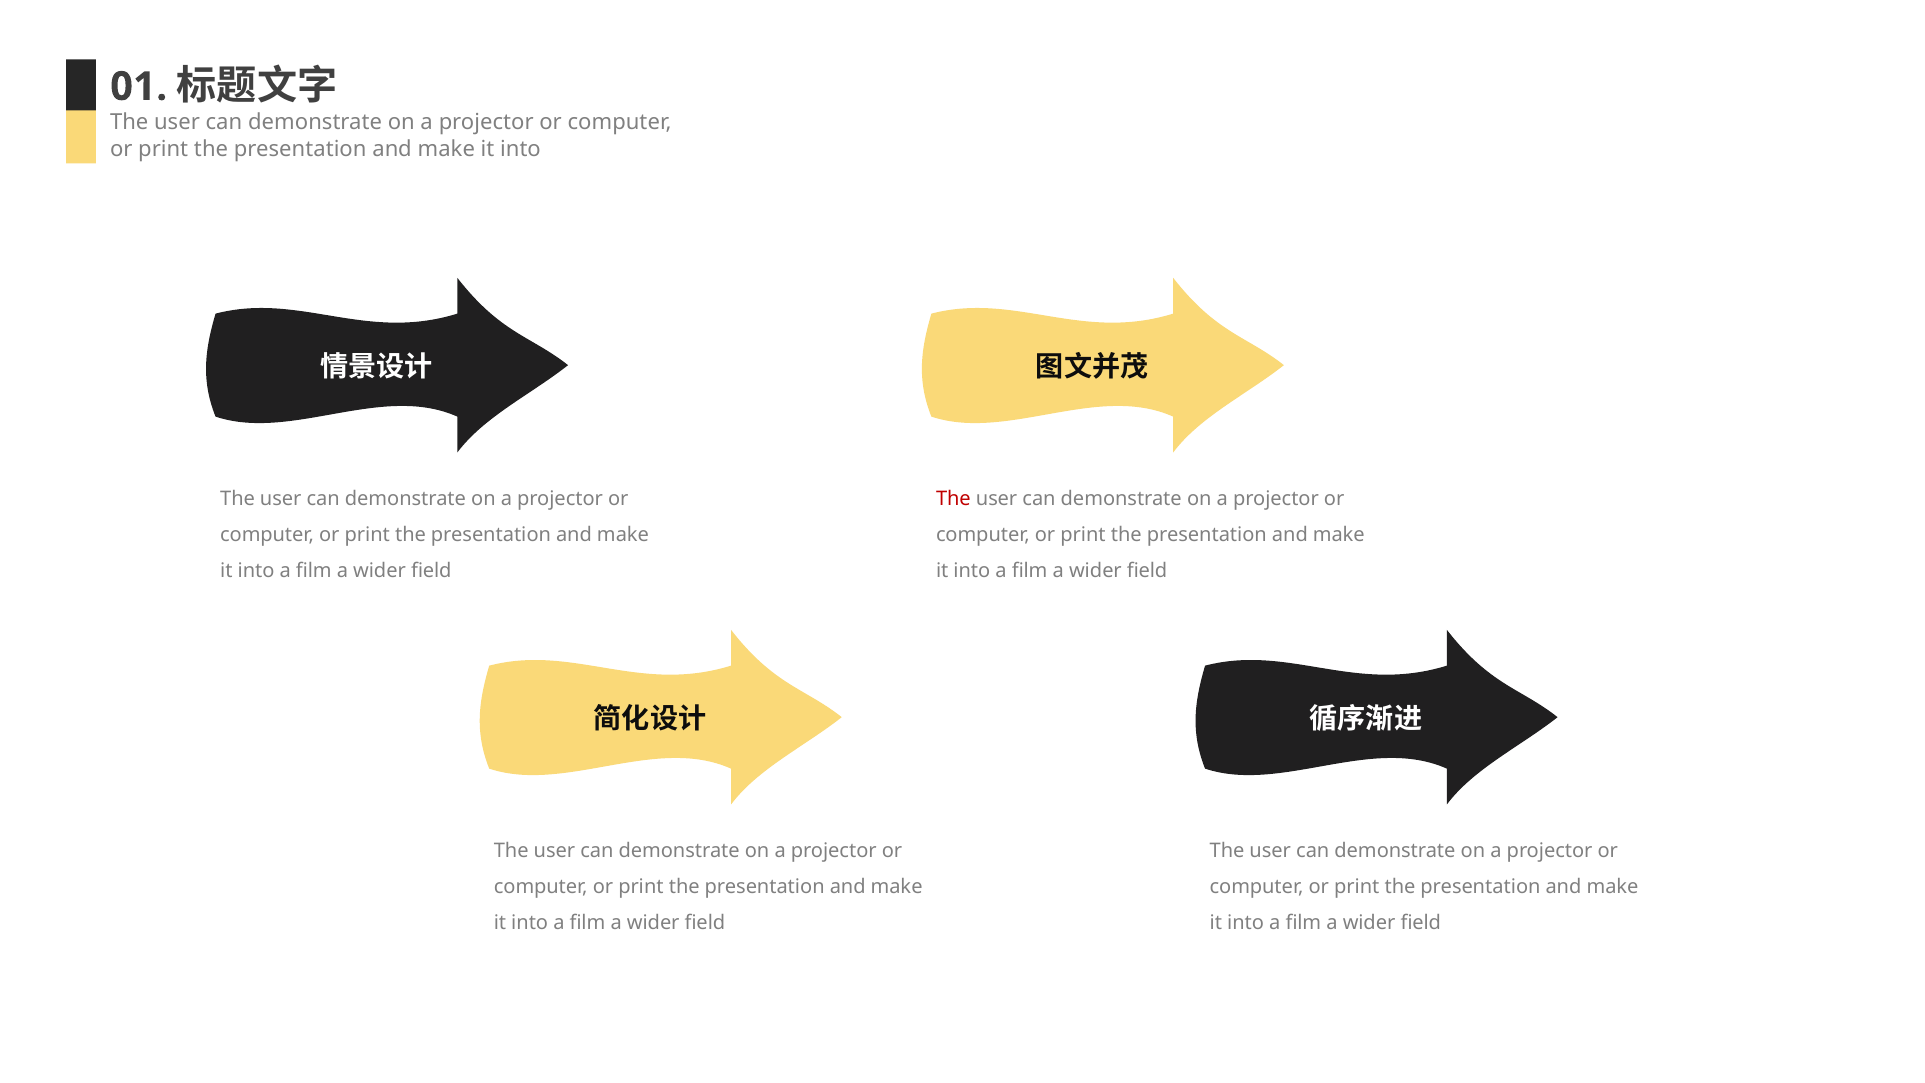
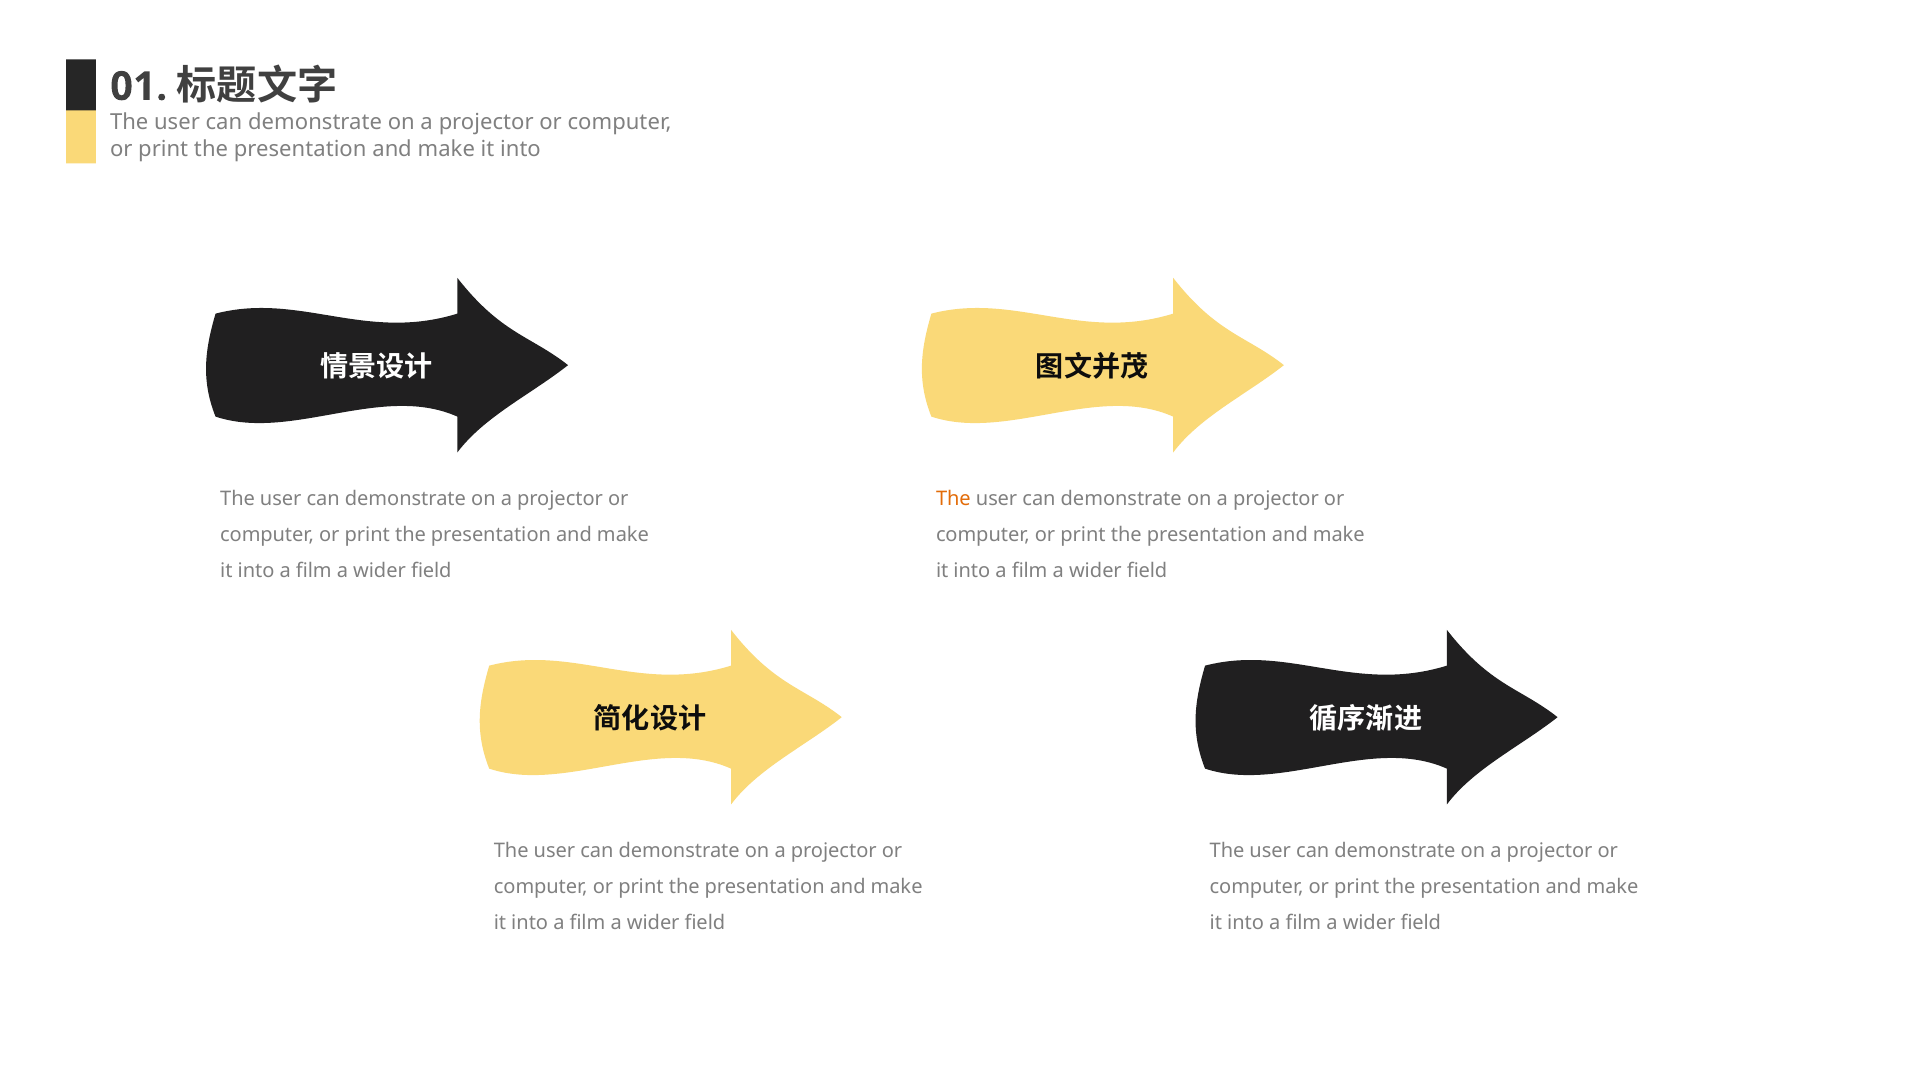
The colour: red -> orange (953, 499)
